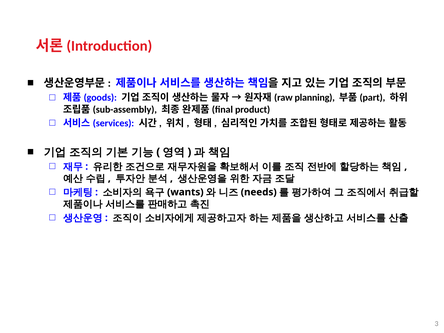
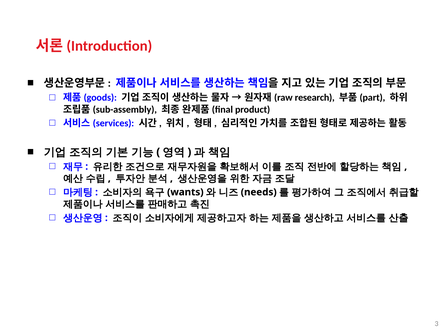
planning: planning -> research (315, 98)
